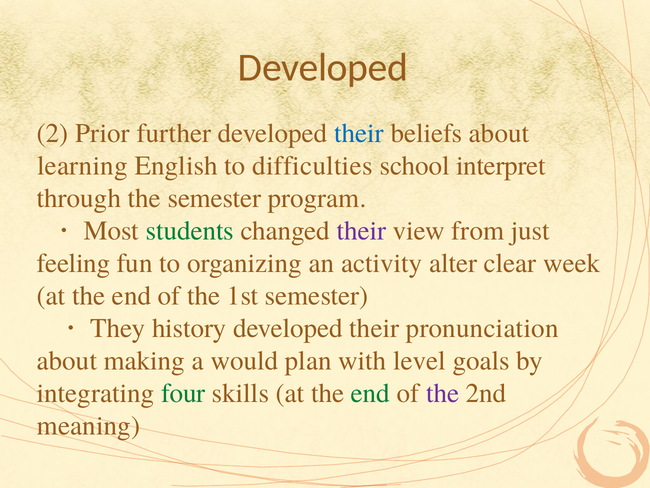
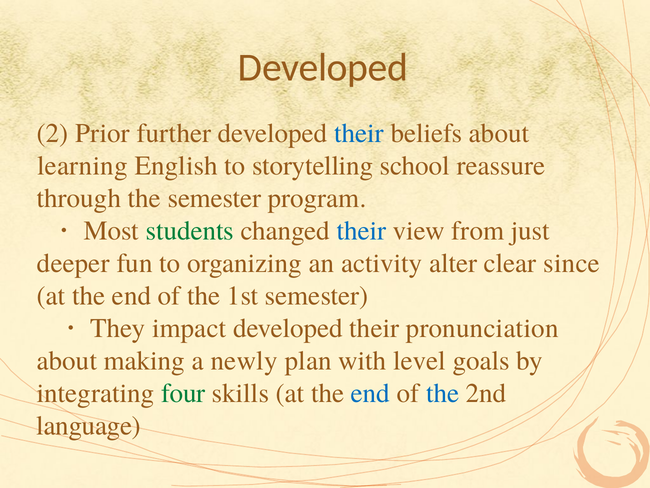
difficulties: difficulties -> storytelling (313, 166)
interpret: interpret -> reassure (501, 166)
their colour: purple -> blue (361, 231)
feeling: feeling -> deeper (73, 263)
week: week -> since (572, 263)
history: history -> impact (189, 328)
would: would -> newly (244, 361)
end colour: green -> blue (370, 393)
the colour: purple -> blue (443, 393)
meaning: meaning -> language (89, 426)
